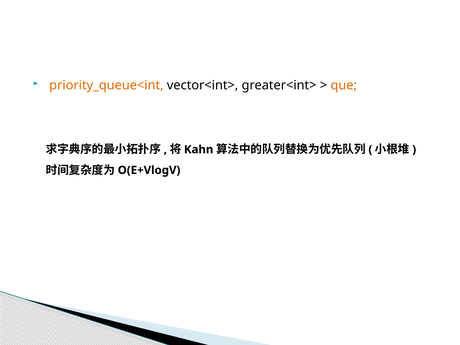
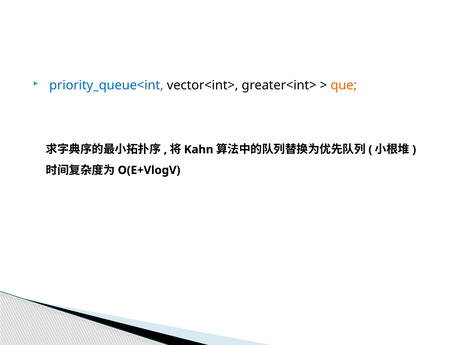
priority_queue<int colour: orange -> blue (106, 85)
